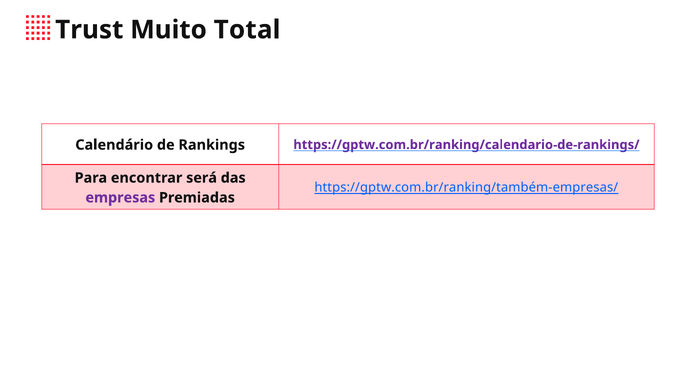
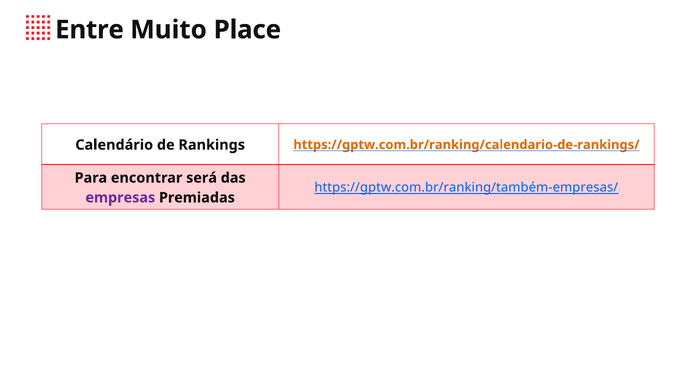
Trust: Trust -> Entre (89, 30)
Total: Total -> Place (247, 30)
https://gptw.com.br/ranking/calendario-de-rankings/ colour: purple -> orange (466, 145)
